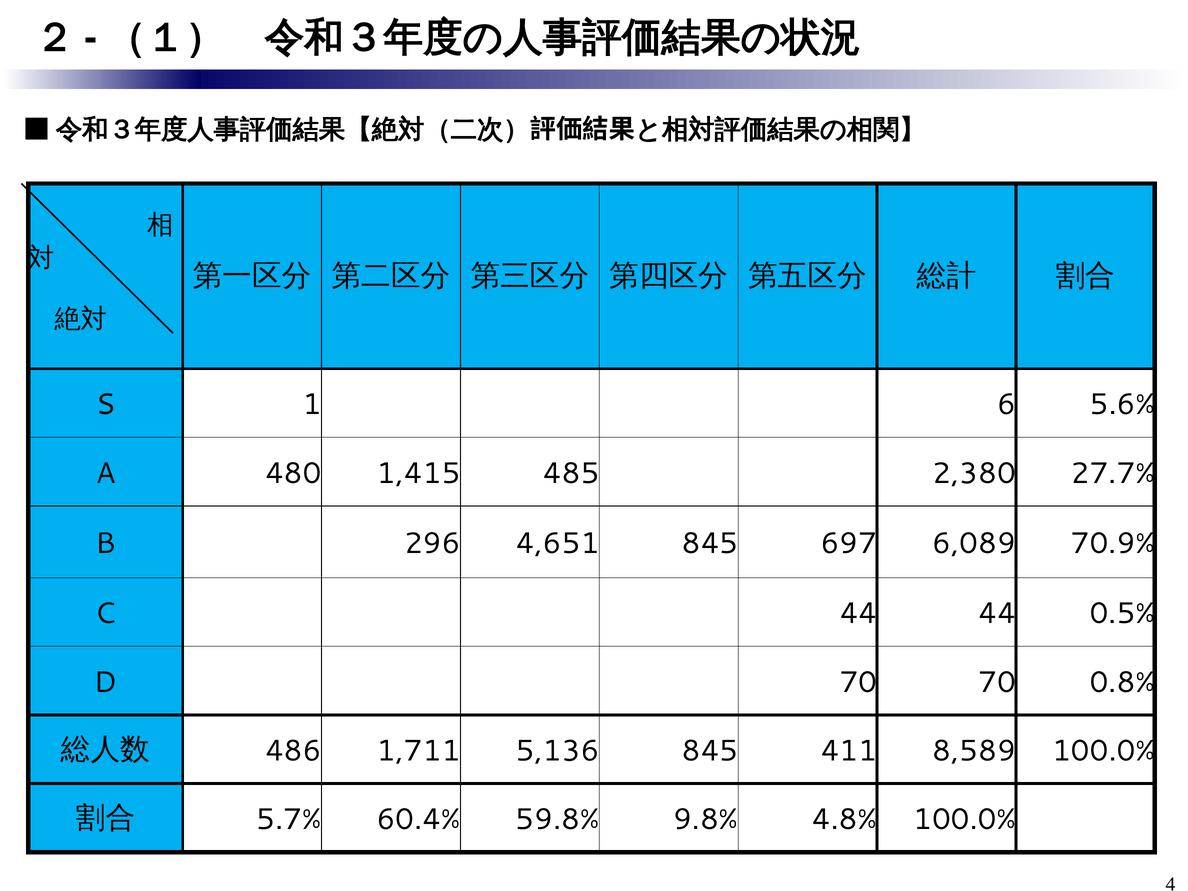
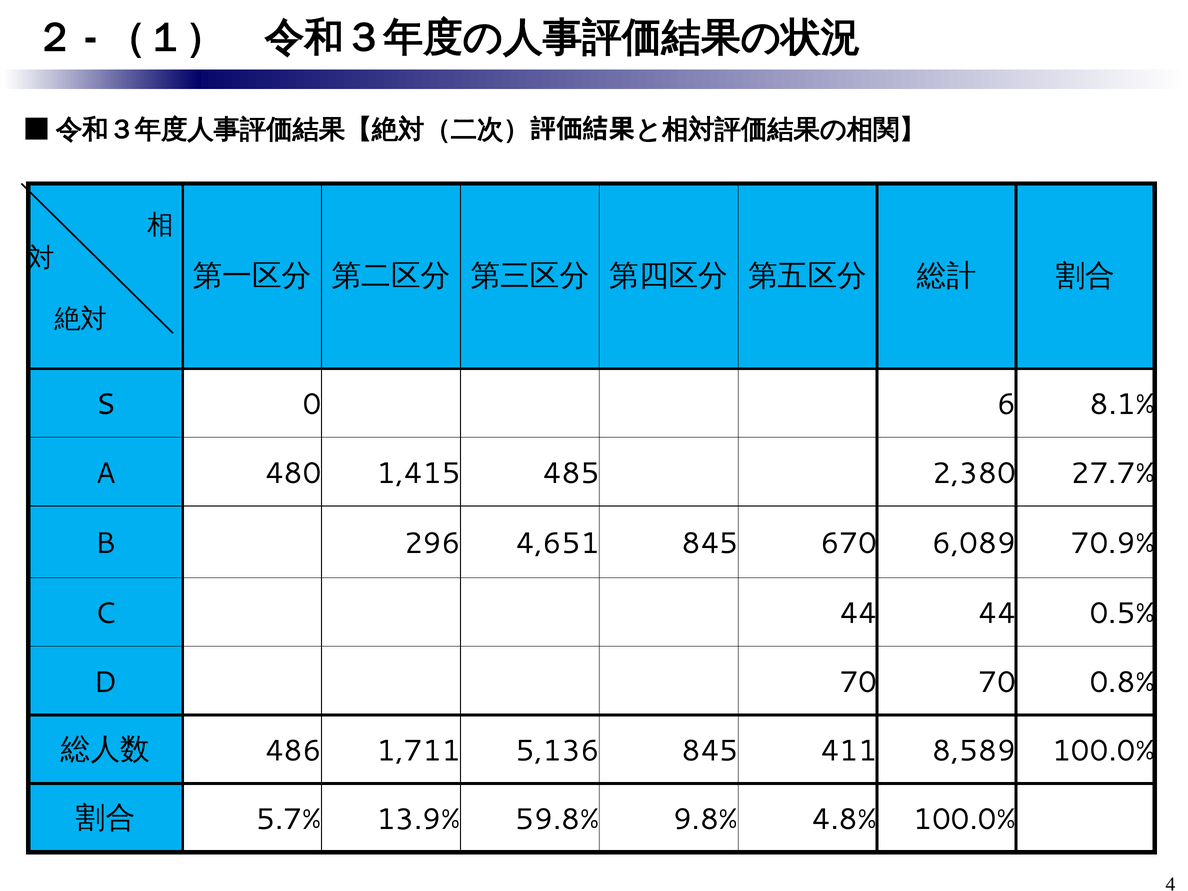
1: 1 -> 0 (312, 405)
5.6%: 5.6% -> 8.1% (1122, 405)
697: 697 -> 670 (849, 543)
60.4%: 60.4% -> 13.9% (419, 820)
